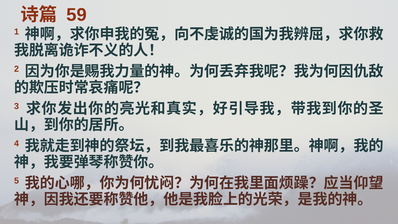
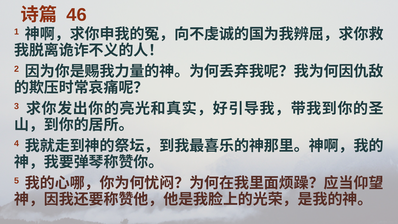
59: 59 -> 46 (77, 15)
